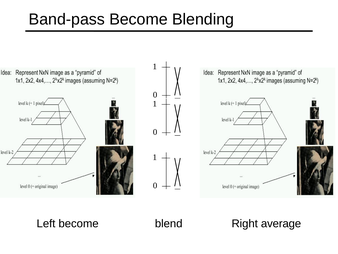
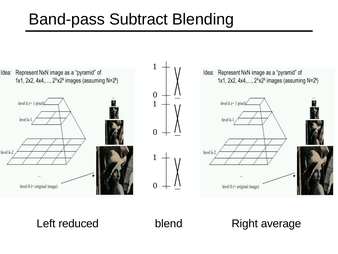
Band-pass Become: Become -> Subtract (139, 19)
Left become: become -> reduced (79, 223)
